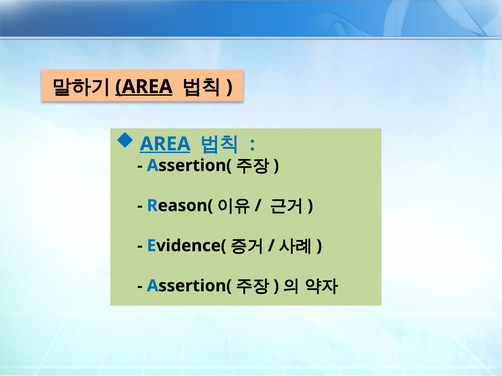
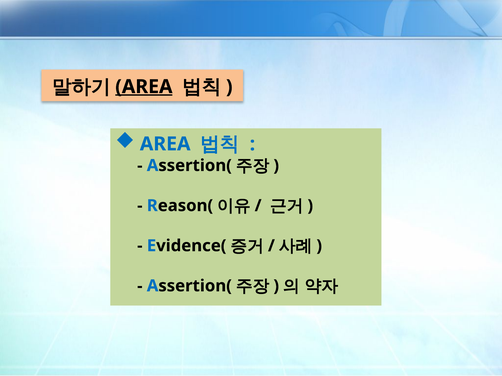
AREA underline: present -> none (165, 144)
